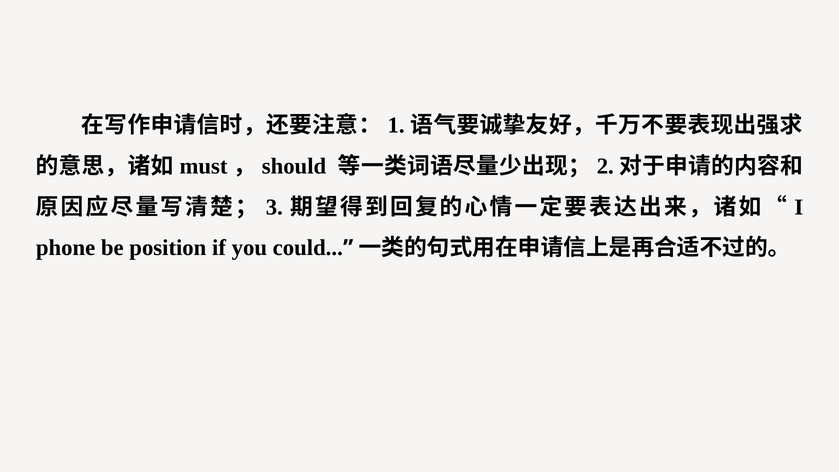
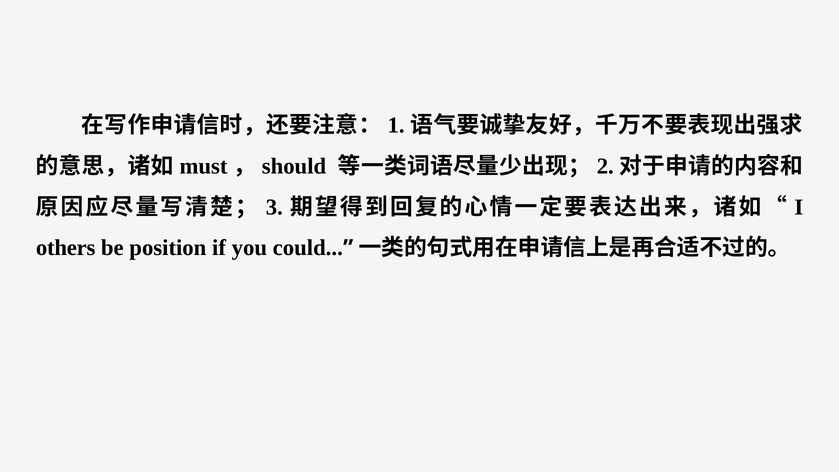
phone: phone -> others (66, 248)
